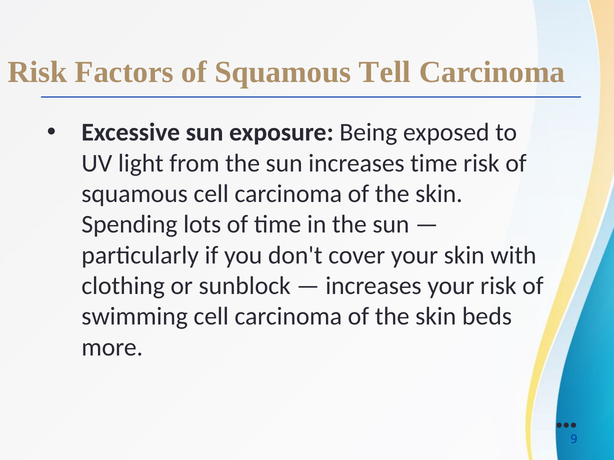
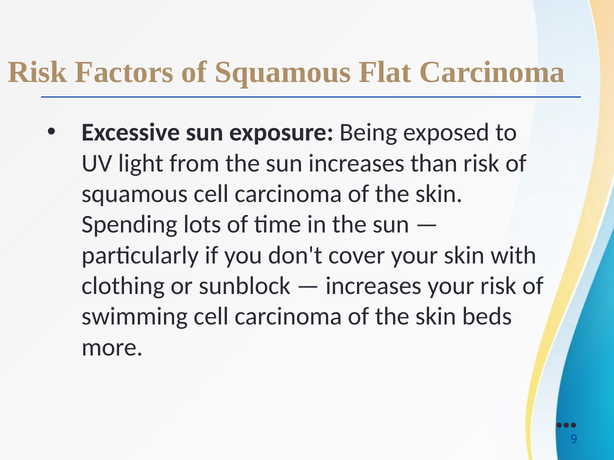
Tell: Tell -> Flat (385, 72)
increases time: time -> than (434, 163)
